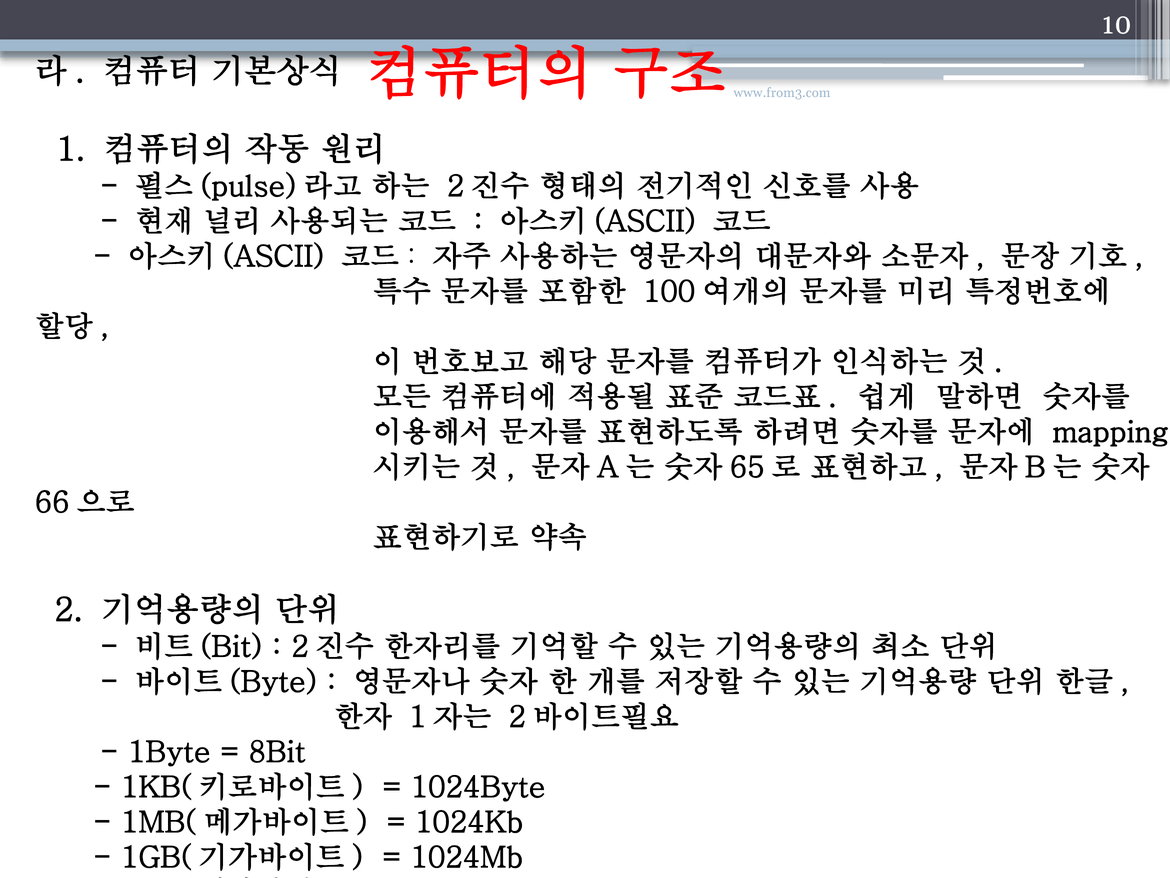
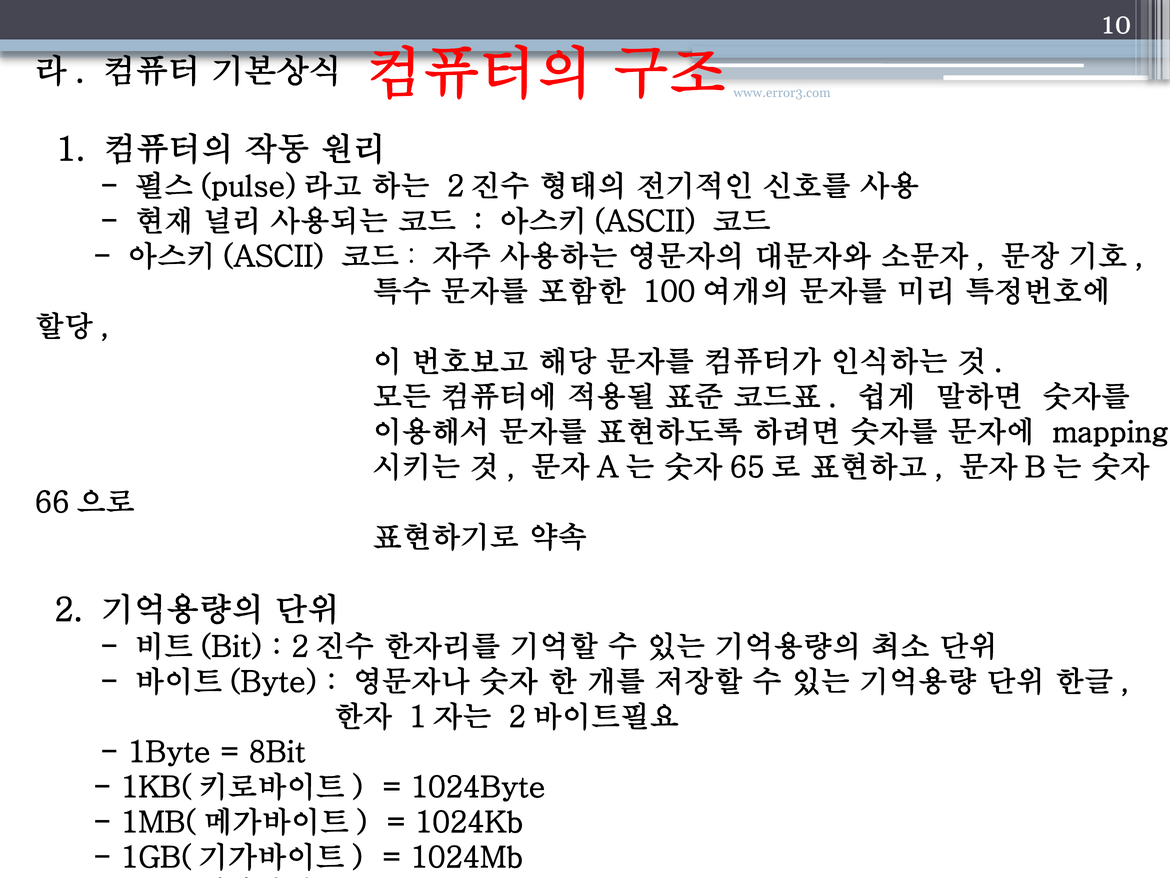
www.from3.com: www.from3.com -> www.error3.com (782, 93)
